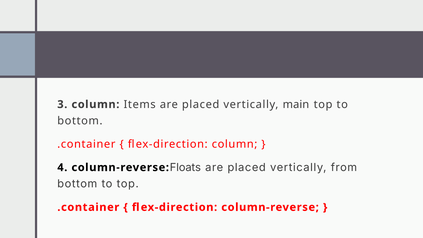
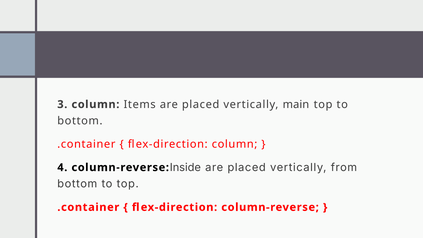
Floats: Floats -> Inside (185, 167)
